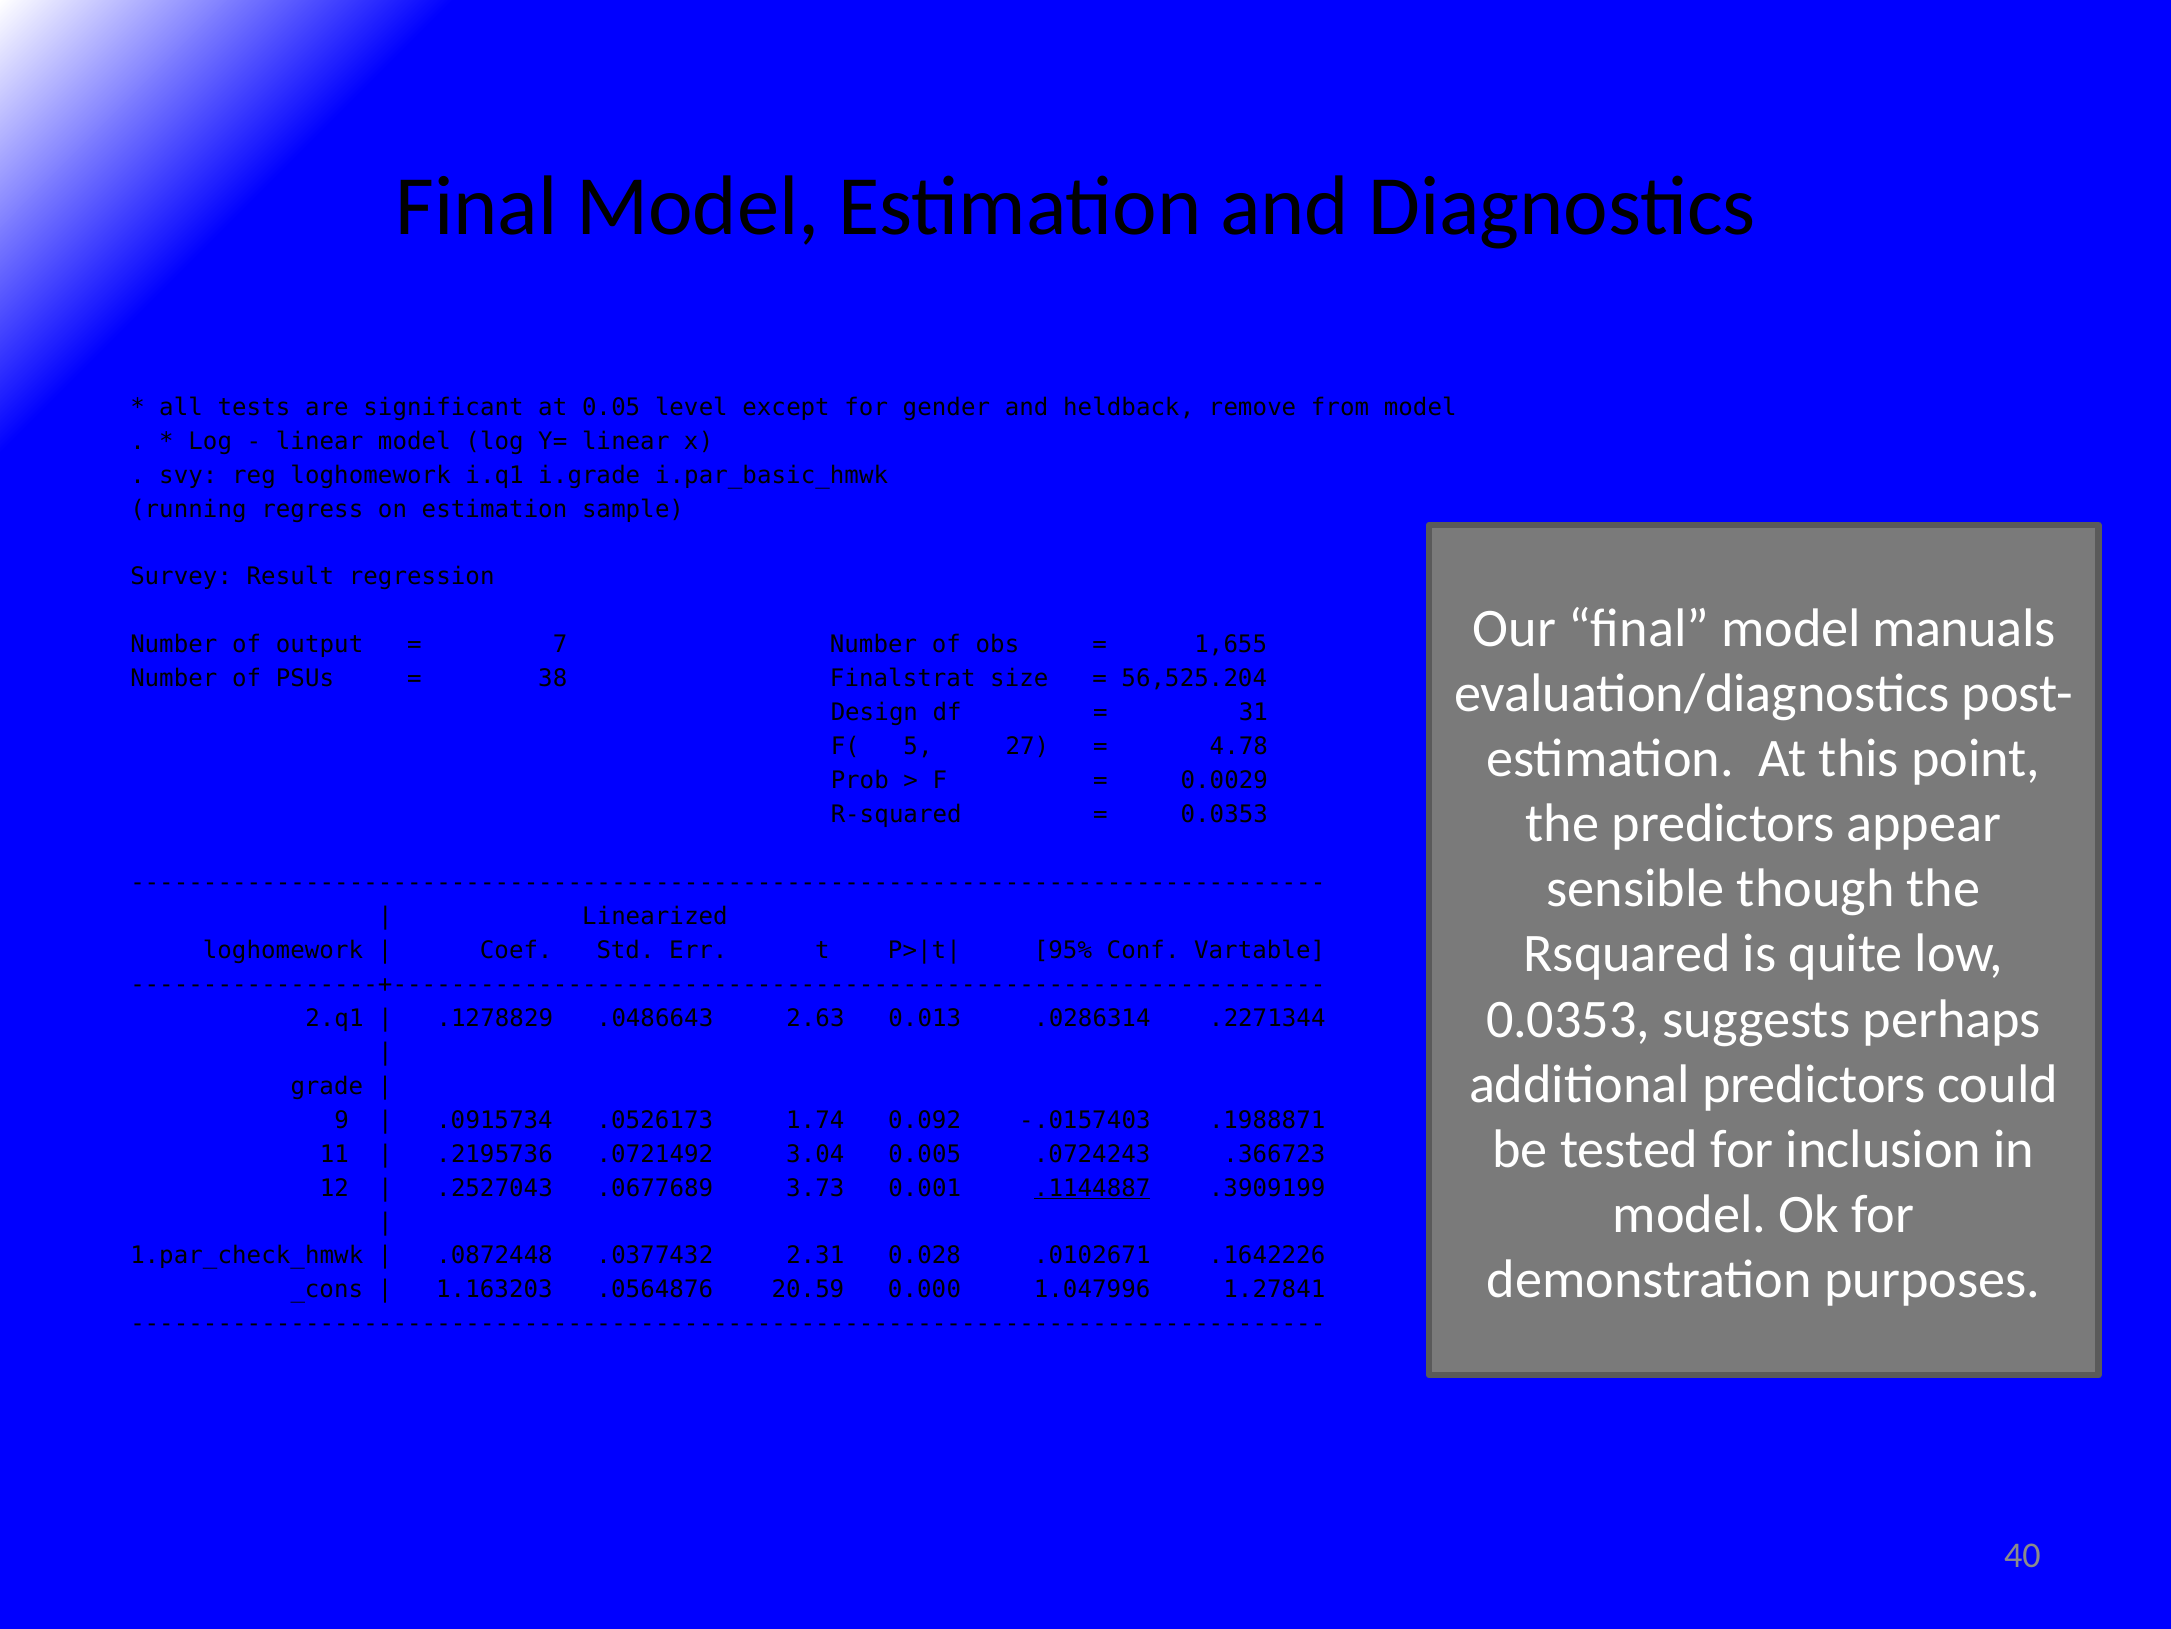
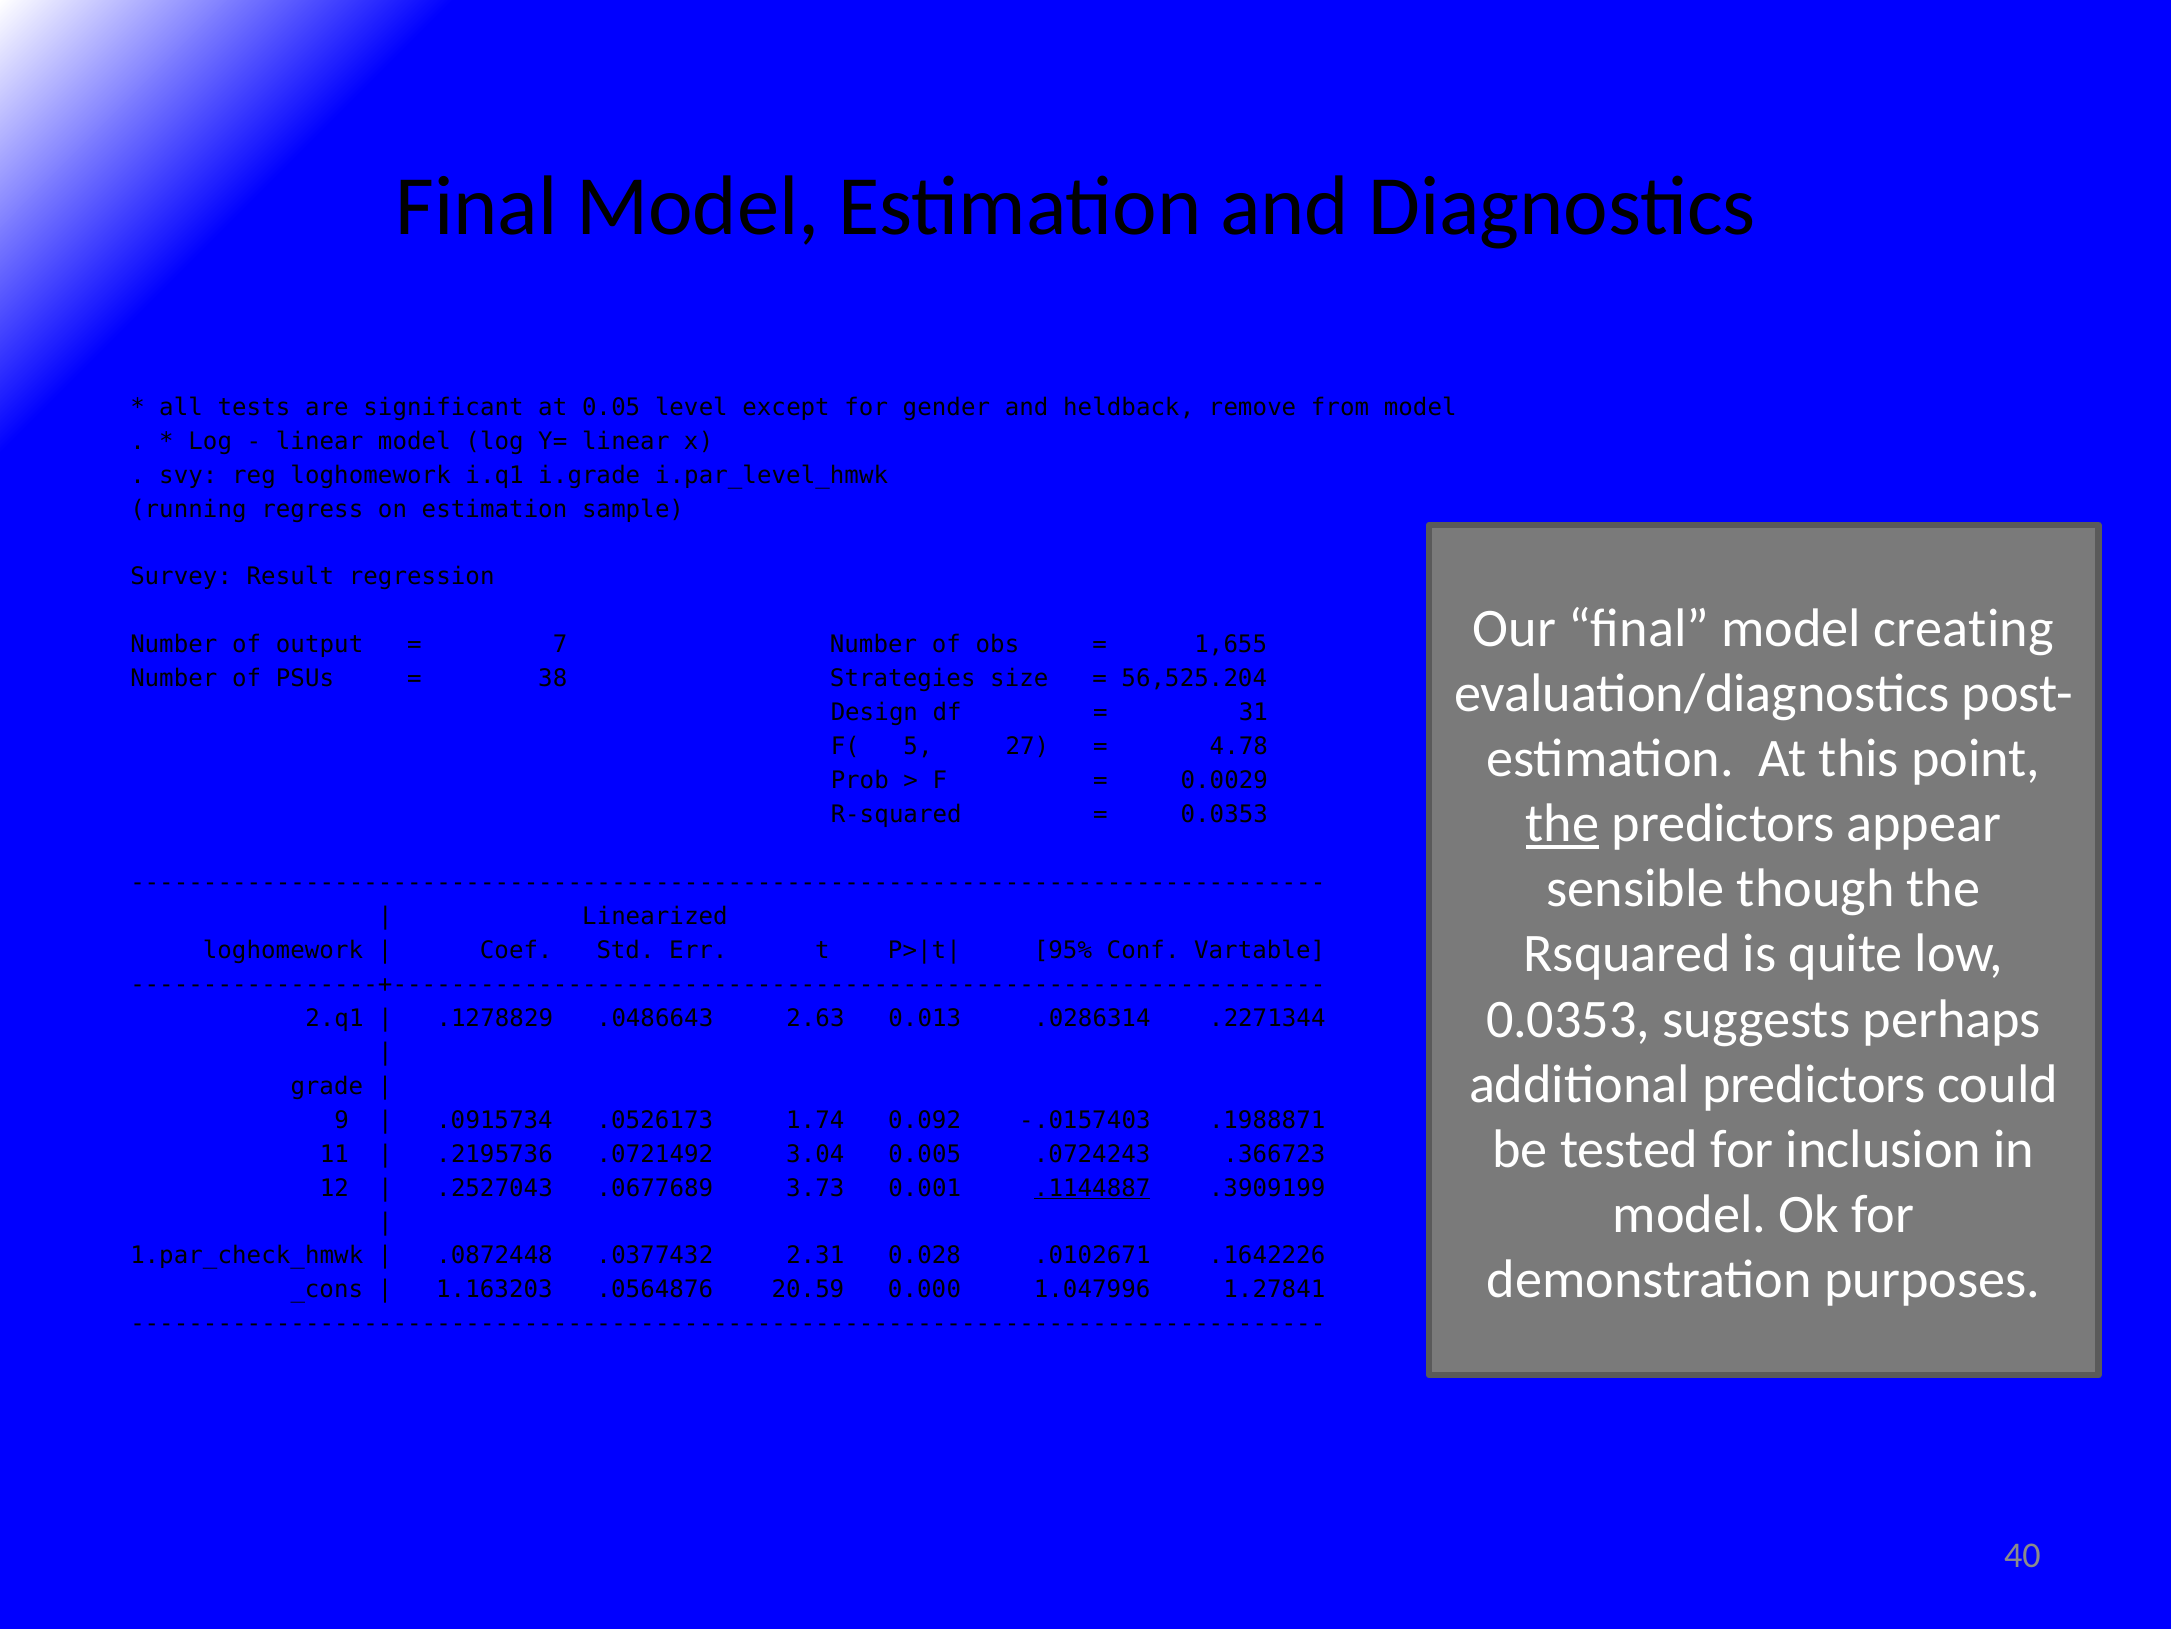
i.par_basic_hmwk: i.par_basic_hmwk -> i.par_level_hmwk (772, 475)
manuals: manuals -> creating (1964, 628)
Finalstrat: Finalstrat -> Strategies (903, 679)
the underline: none -> present (1563, 823)
